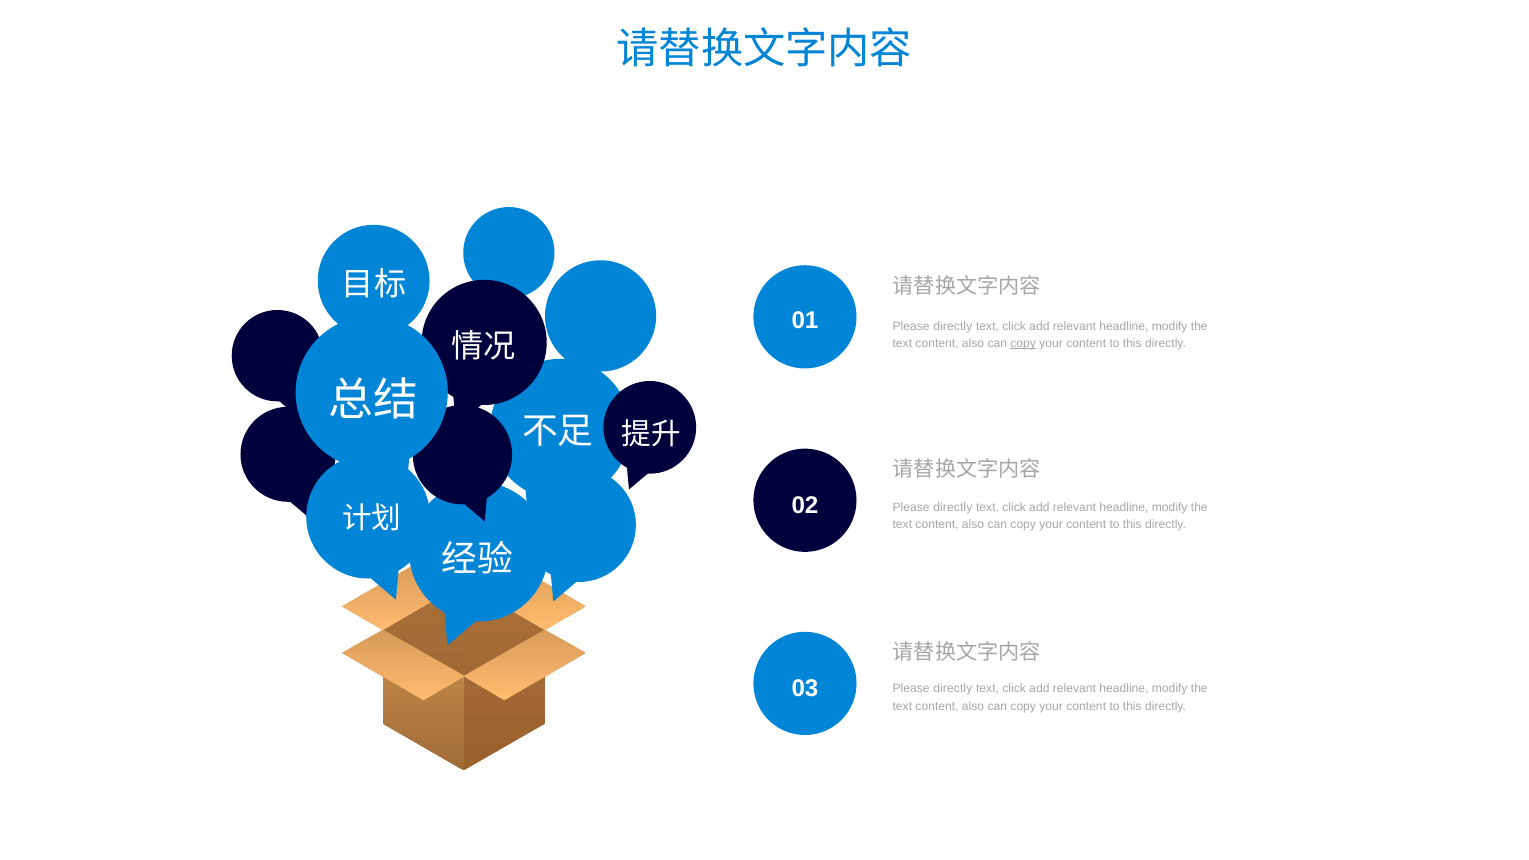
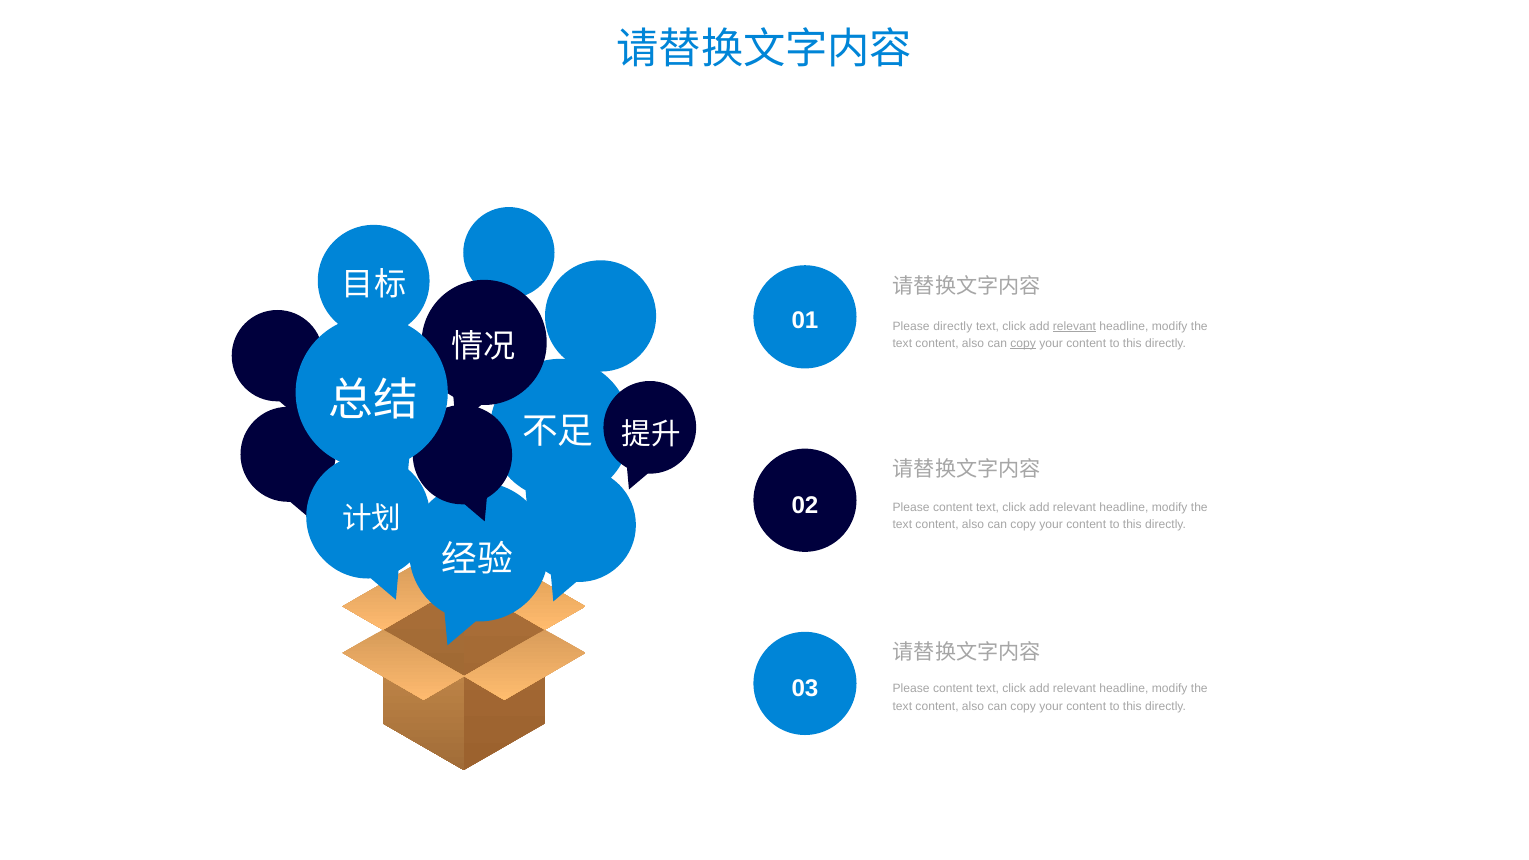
relevant underline: none -> present (1074, 326)
directly: directly -> content (953, 507)
directly: directly -> content (953, 689)
